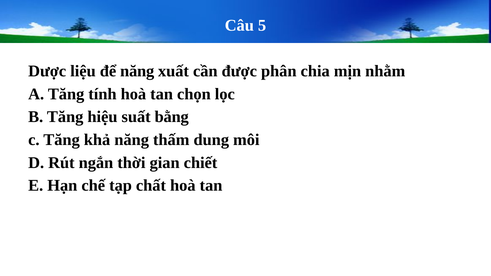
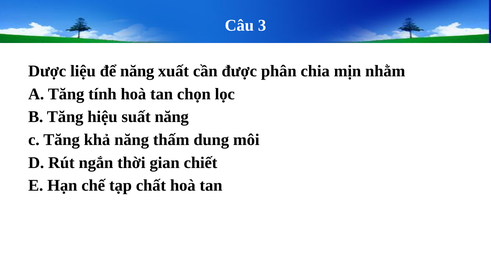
5: 5 -> 3 (262, 25)
suất bằng: bằng -> năng (172, 117)
